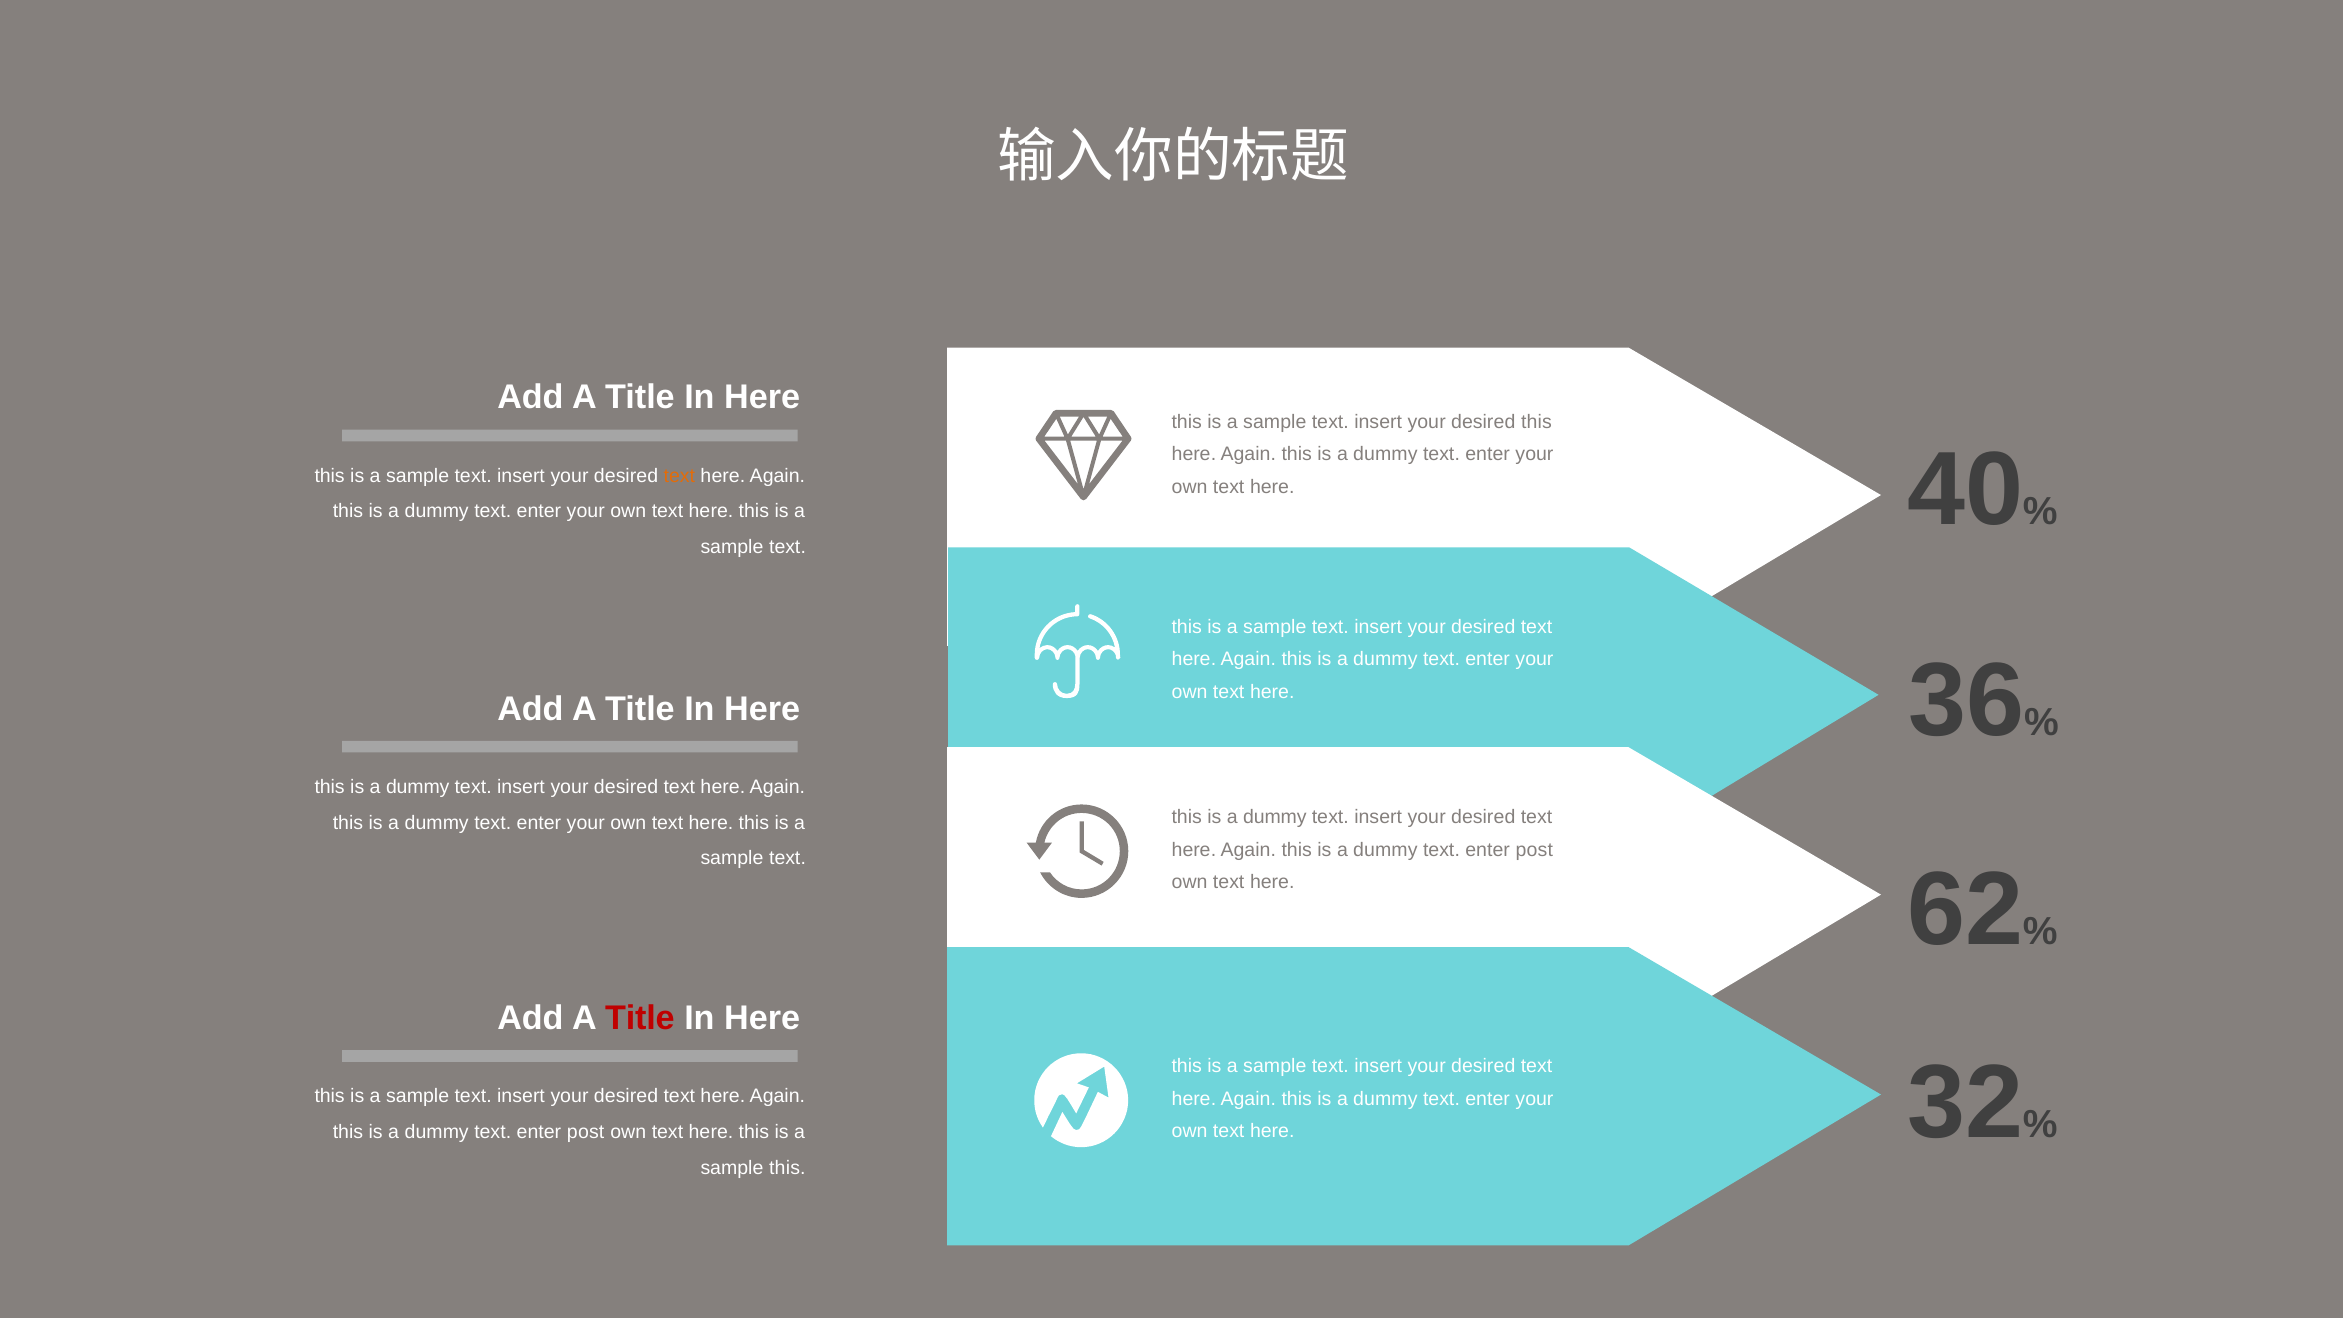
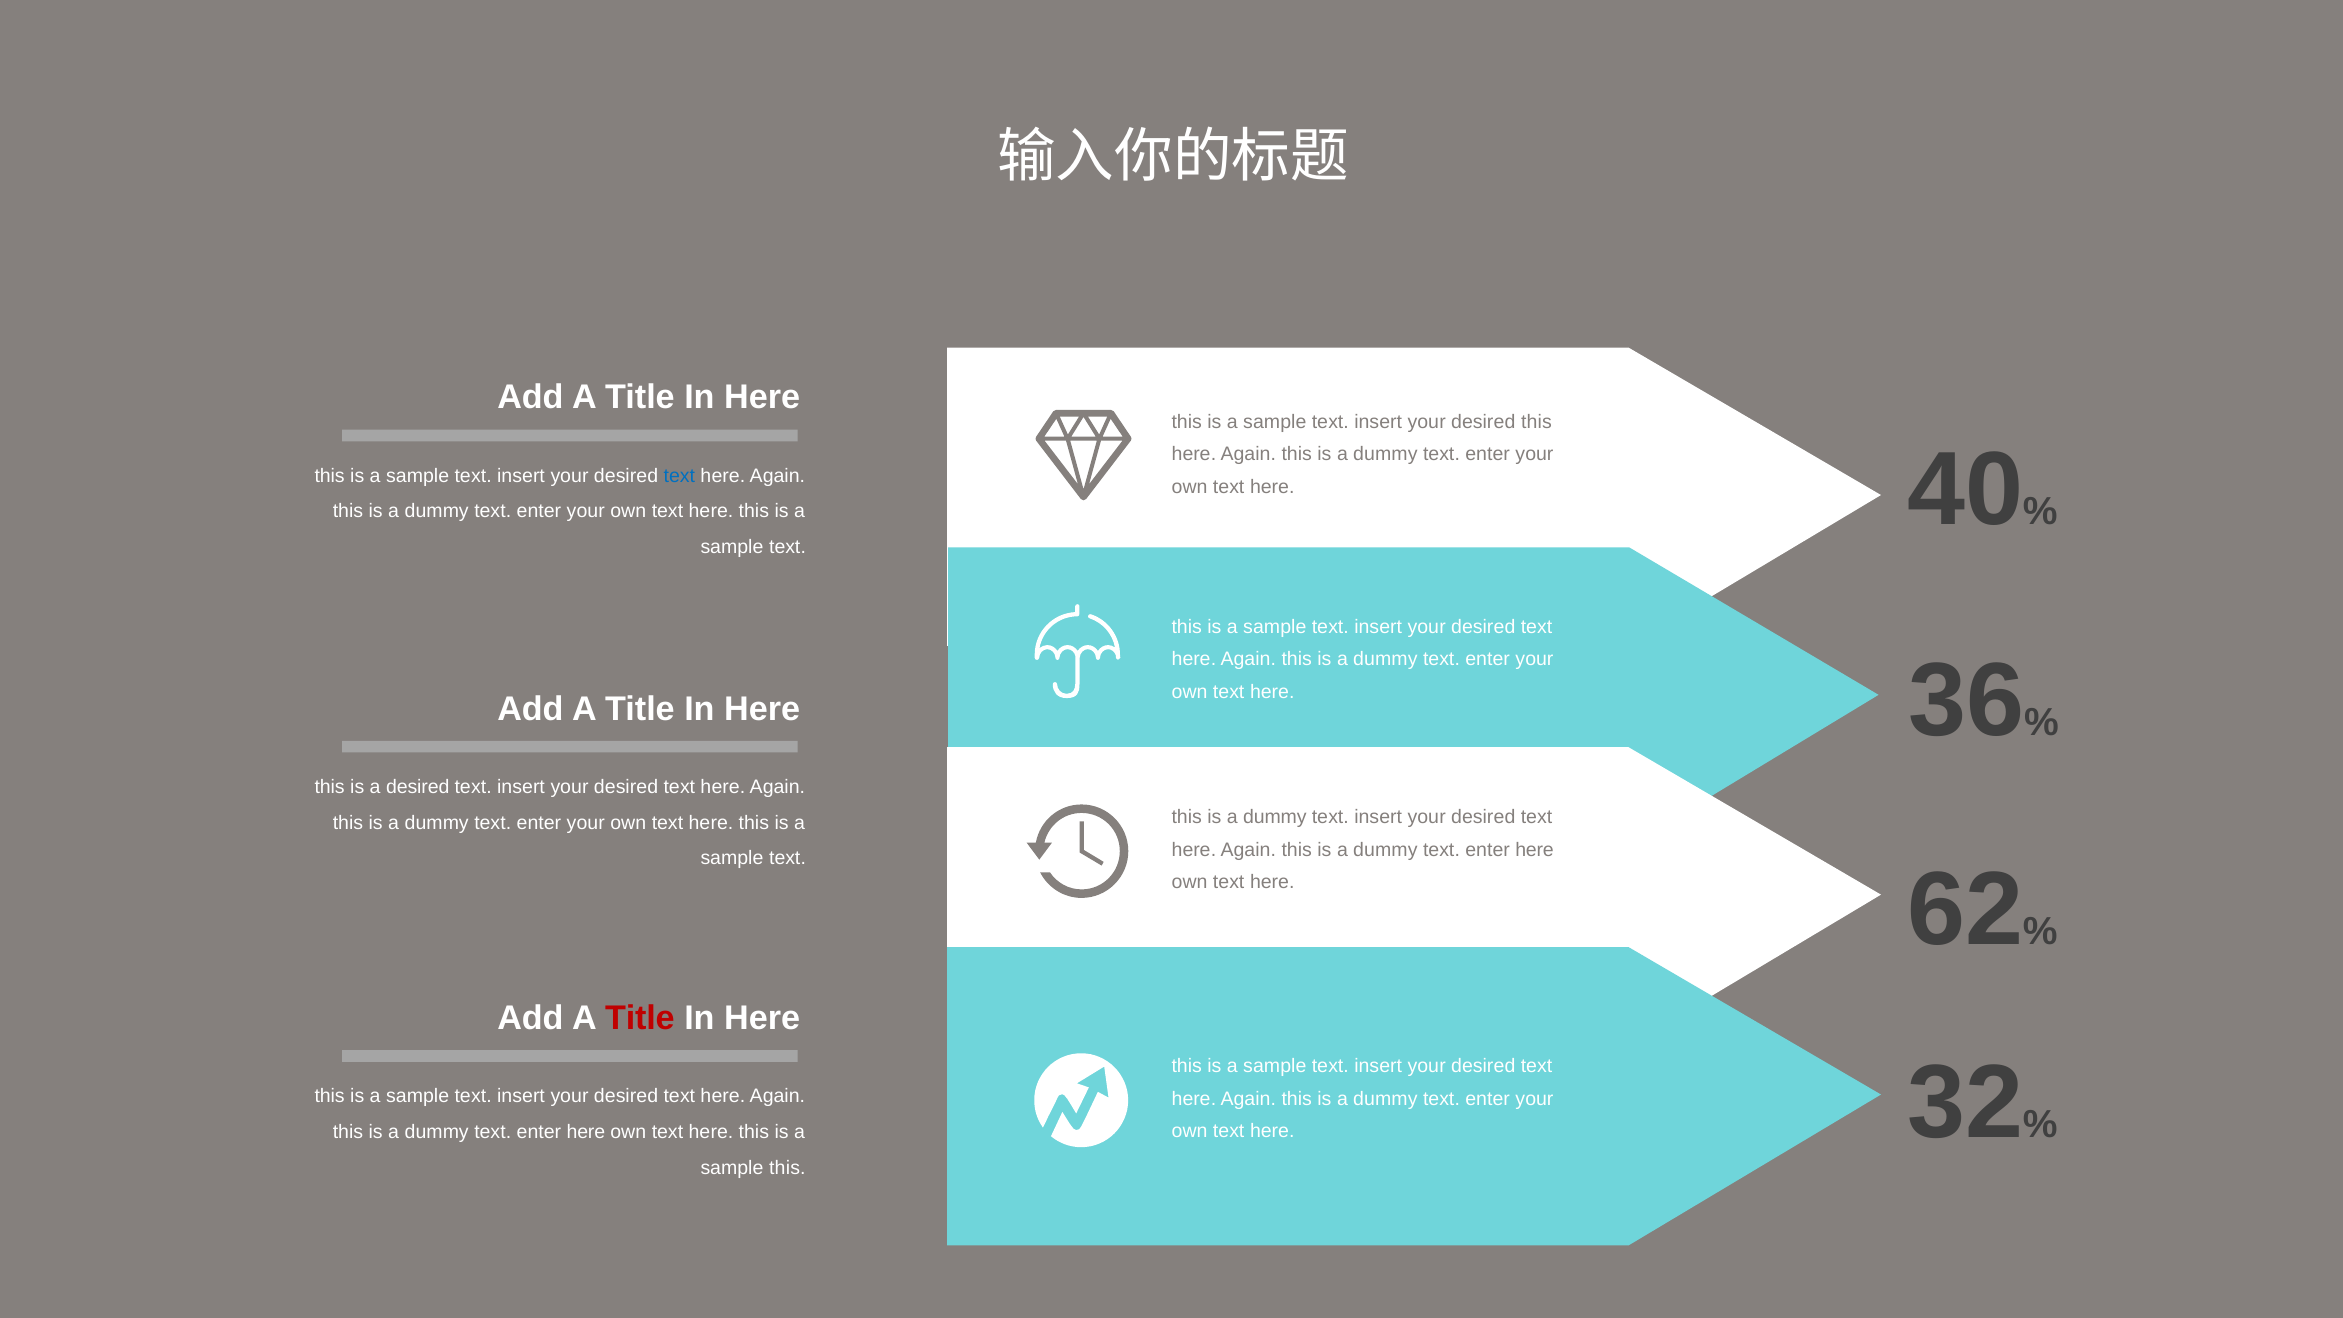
text colour: orange -> blue (679, 476)
dummy: dummy -> desired (418, 787)
post: post -> here (1534, 850)
post: post -> here (586, 1132)
